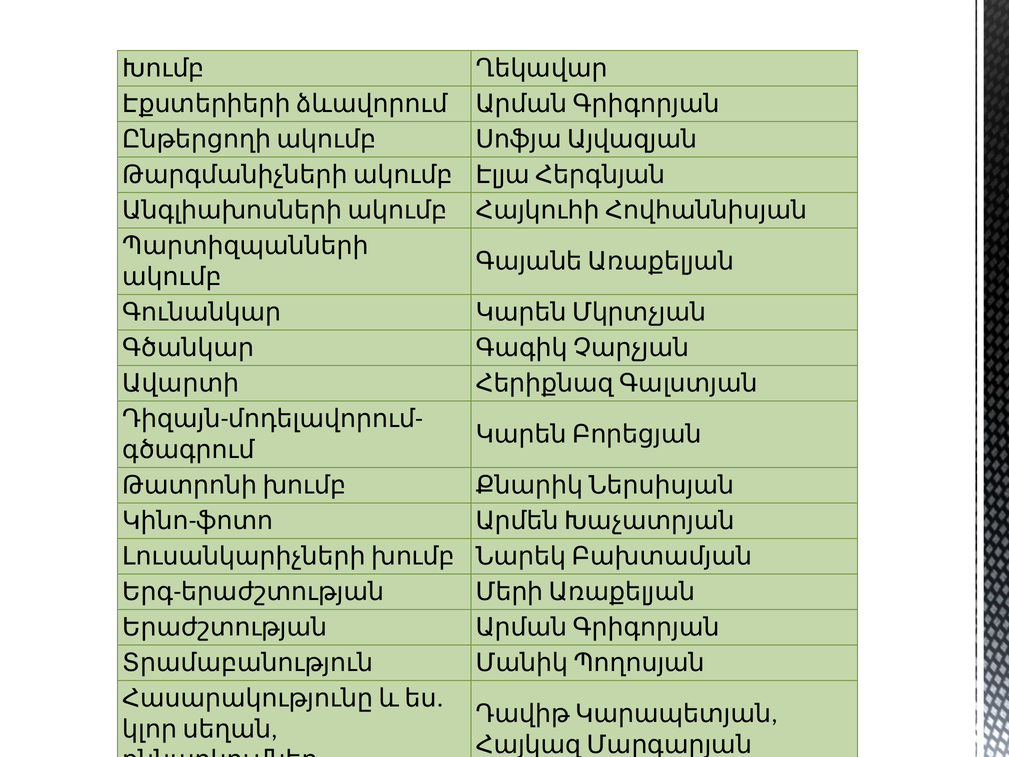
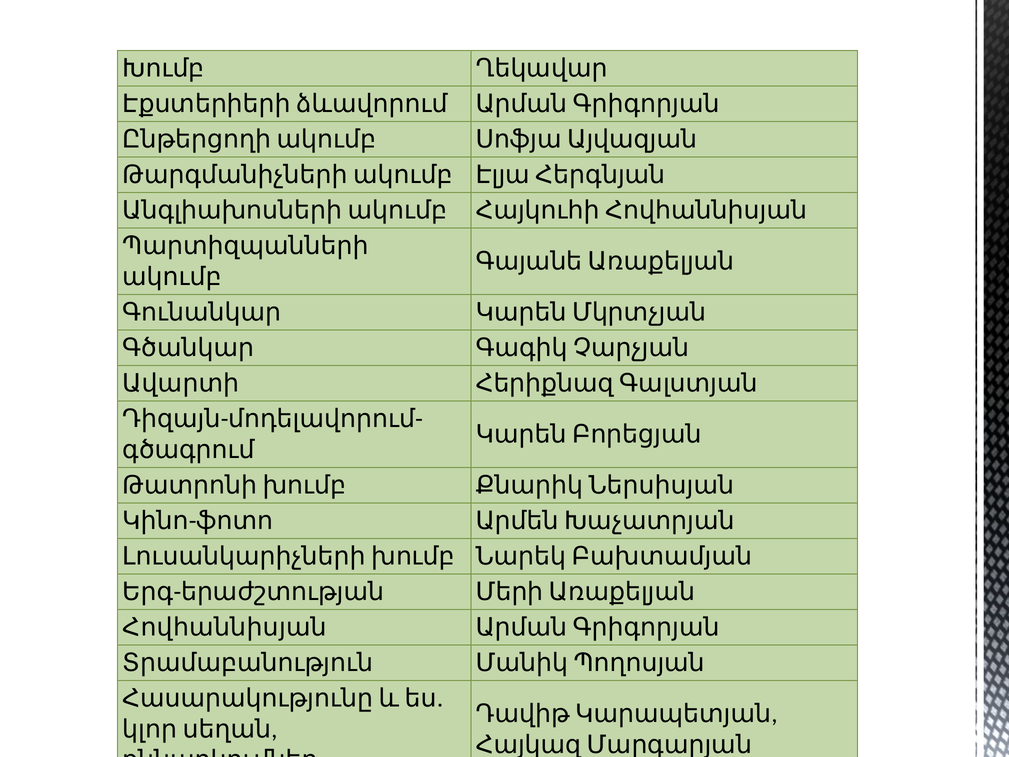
Երաժշտության: Երաժշտության -> Հովհաննիսյան (225, 627)
